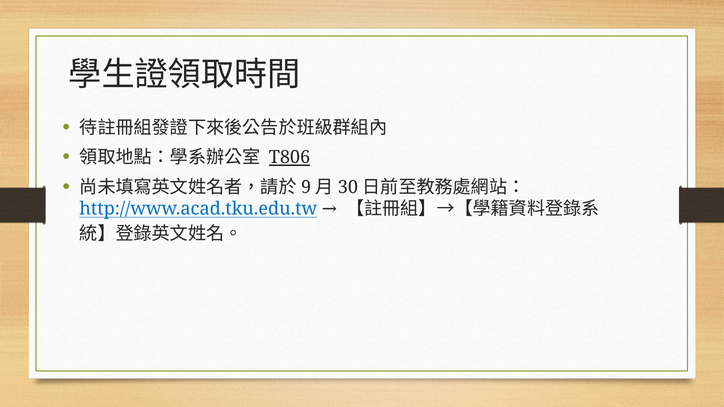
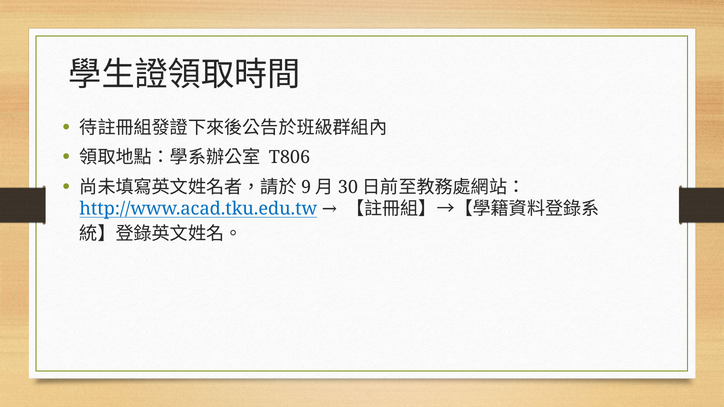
T806 underline: present -> none (290, 158)
